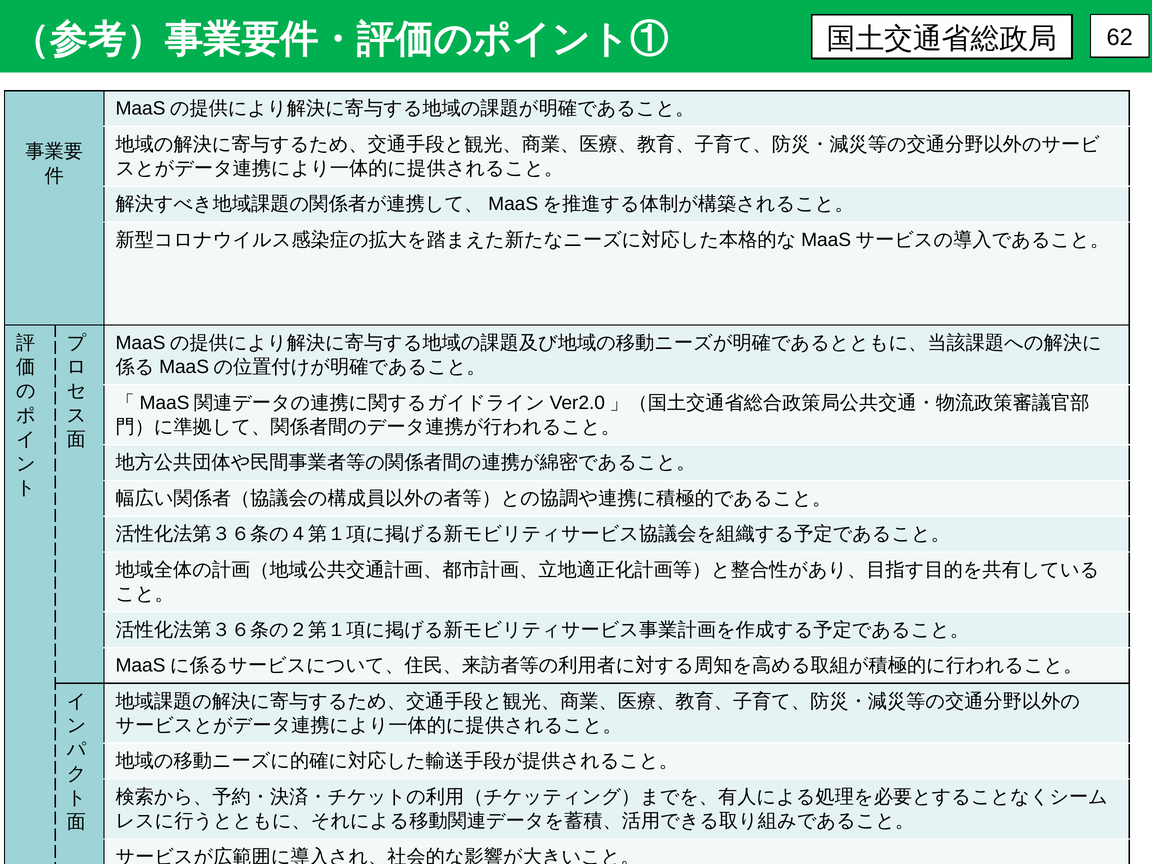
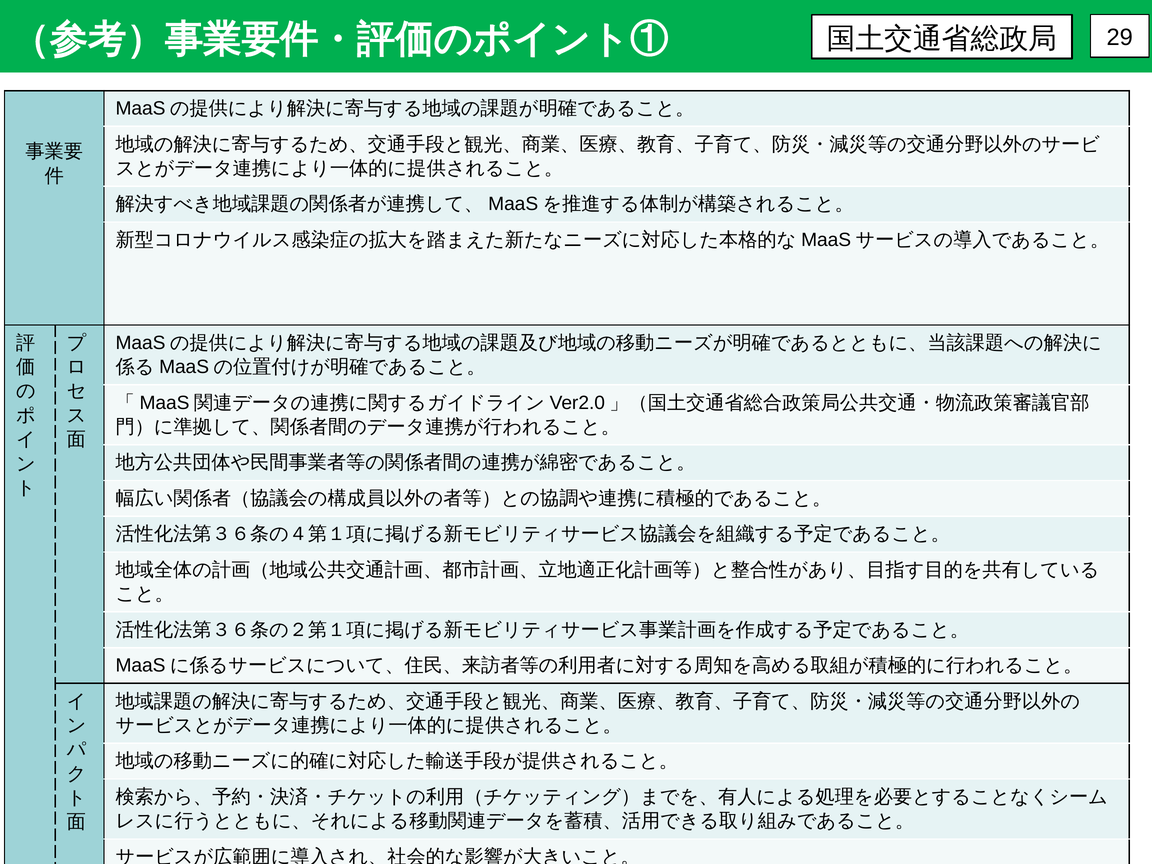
62: 62 -> 29 (1120, 38)
